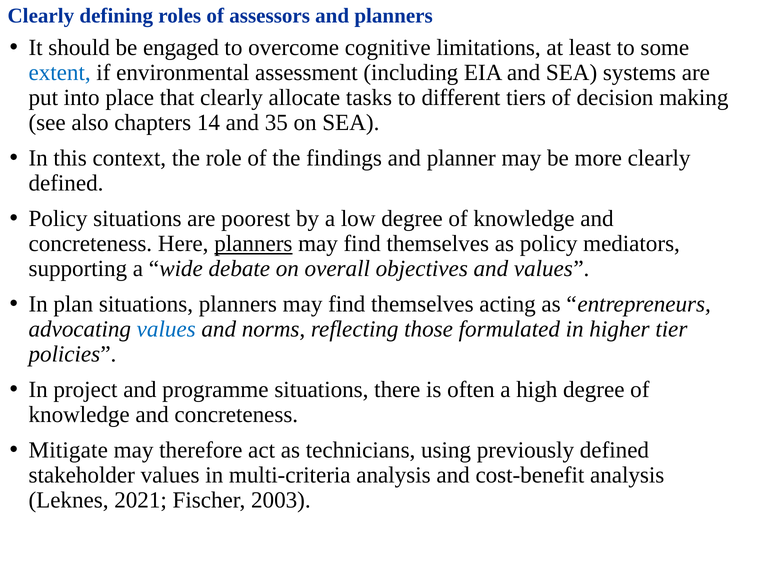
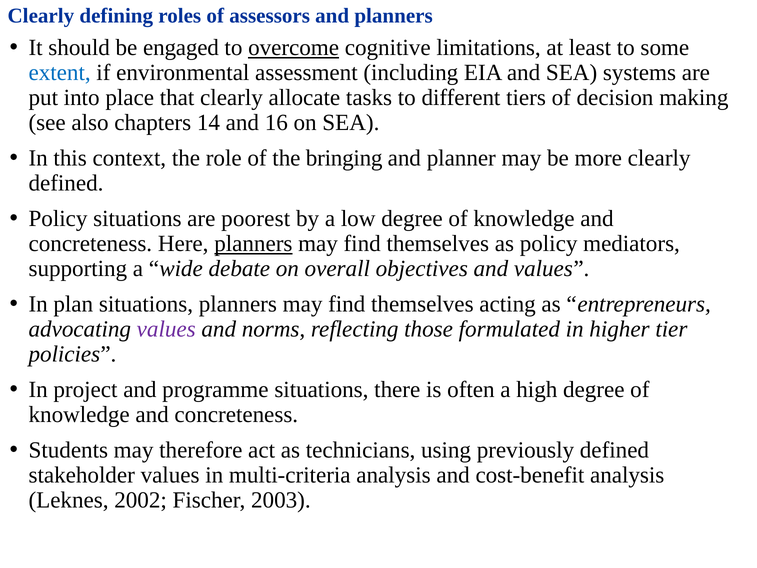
overcome underline: none -> present (294, 48)
35: 35 -> 16 (276, 123)
findings: findings -> bringing (344, 158)
values colour: blue -> purple (166, 329)
Mitigate: Mitigate -> Students (68, 450)
2021: 2021 -> 2002 (141, 500)
